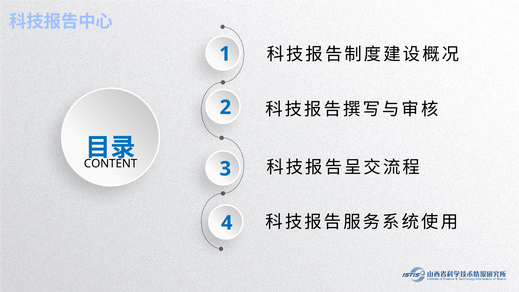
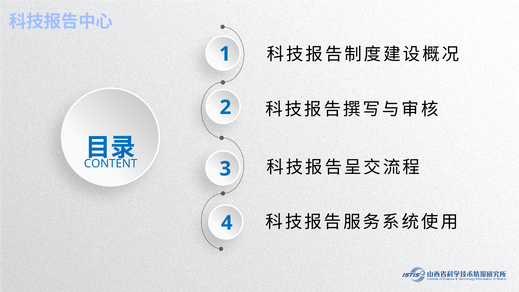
CONTENT colour: black -> blue (111, 164)
